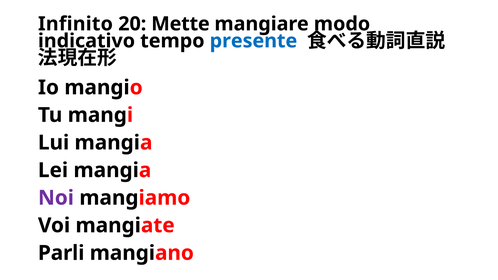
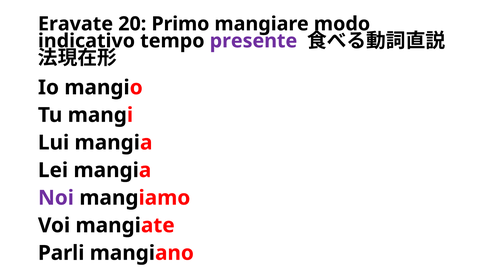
Infinito: Infinito -> Eravate (76, 24)
Mette: Mette -> Primo (180, 24)
presente colour: blue -> purple (253, 41)
